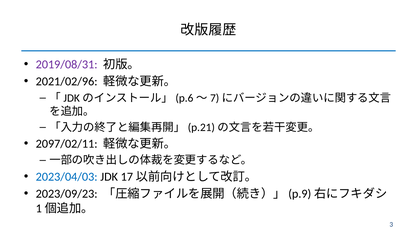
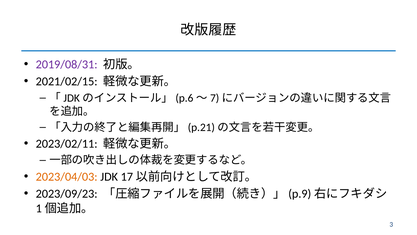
2021/02/96: 2021/02/96 -> 2021/02/15 (67, 81)
2097/02/11: 2097/02/11 -> 2023/02/11 (67, 144)
2023/04/03 colour: blue -> orange (67, 177)
